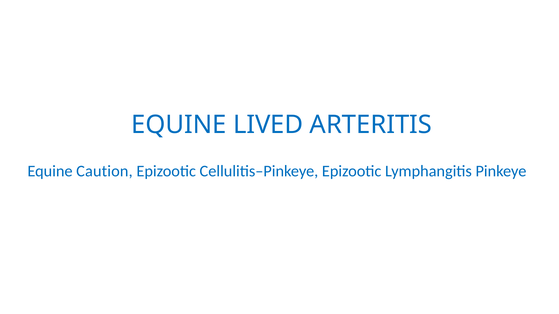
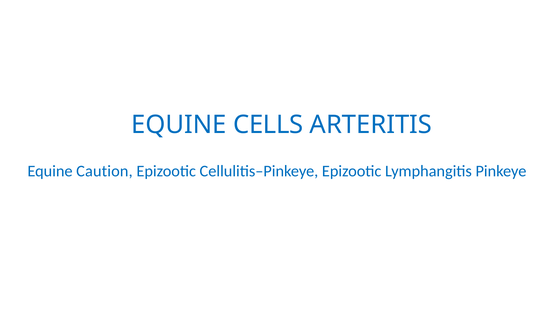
LIVED: LIVED -> CELLS (268, 125)
